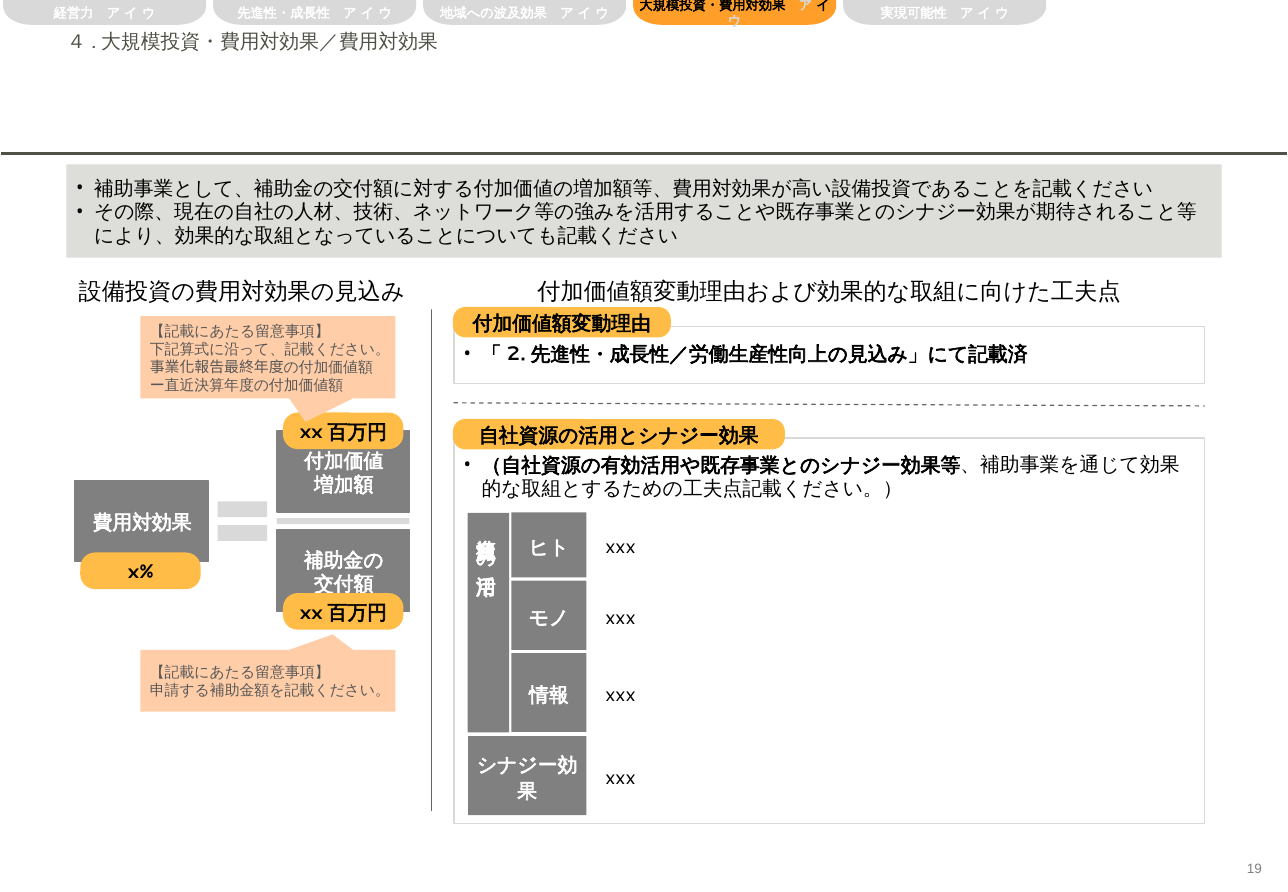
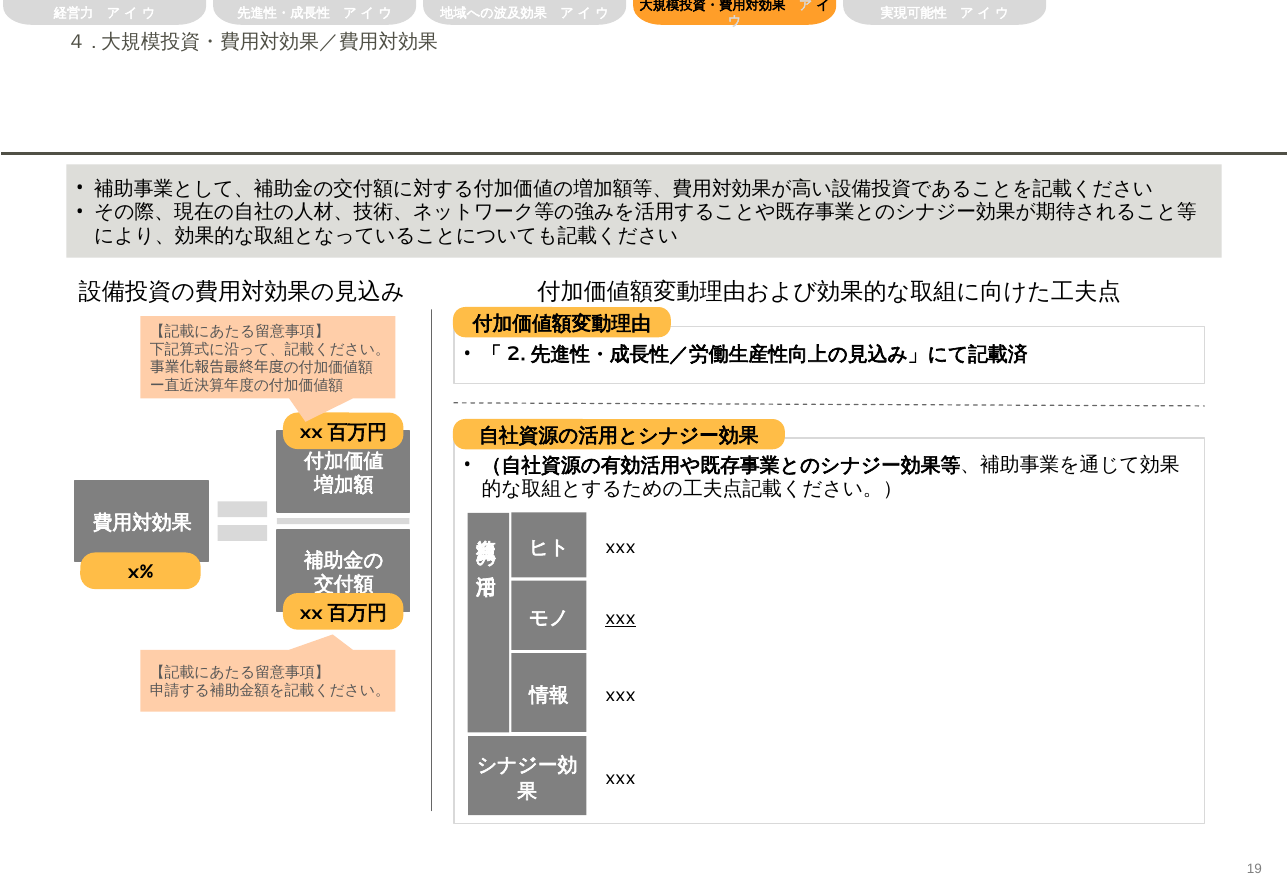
xxx underline: none -> present (620, 618)
